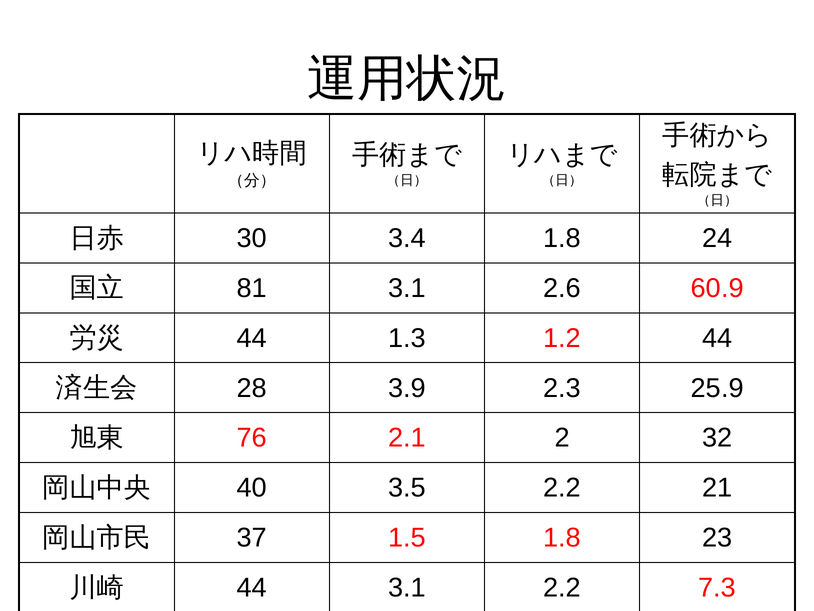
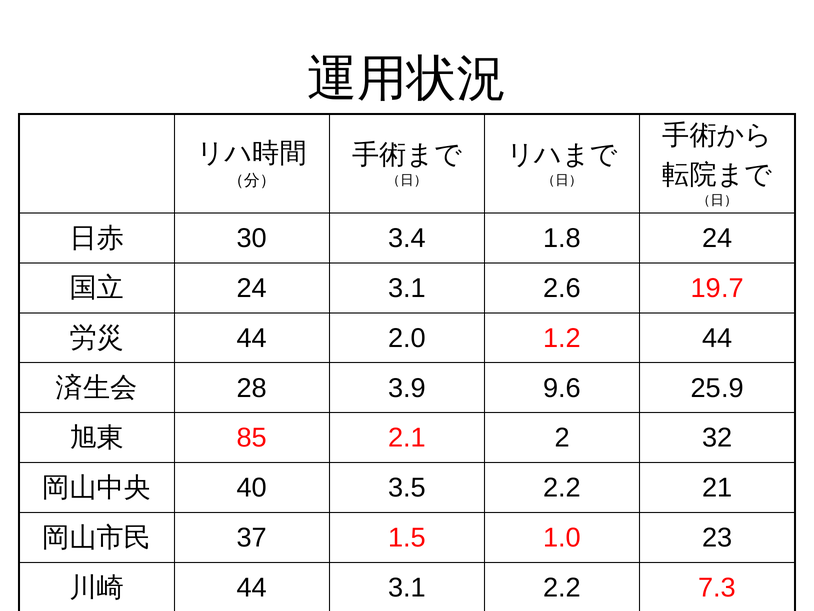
81: 81 -> 24 (252, 288)
60.9: 60.9 -> 19.7 (717, 288)
1.3: 1.3 -> 2.0 (407, 338)
2.3: 2.3 -> 9.6 (562, 388)
76: 76 -> 85 (252, 438)
1.5 1.8: 1.8 -> 1.0 (562, 538)
